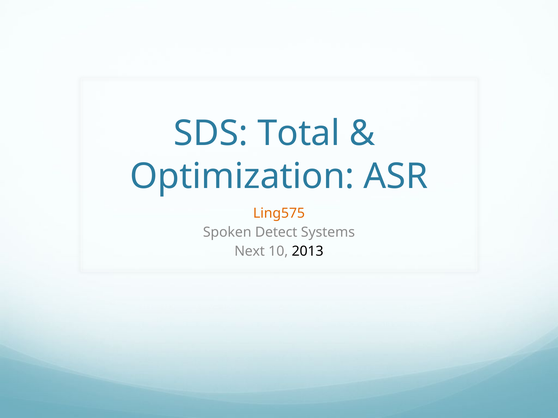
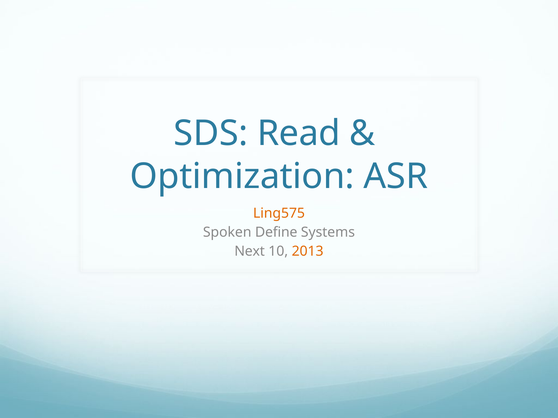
Total: Total -> Read (299, 134)
Detect: Detect -> Define (276, 233)
2013 colour: black -> orange (308, 252)
